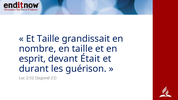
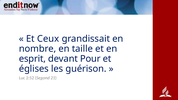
Et Taille: Taille -> Ceux (48, 39)
Était: Était -> Pour (90, 59)
durant: durant -> églises (34, 69)
